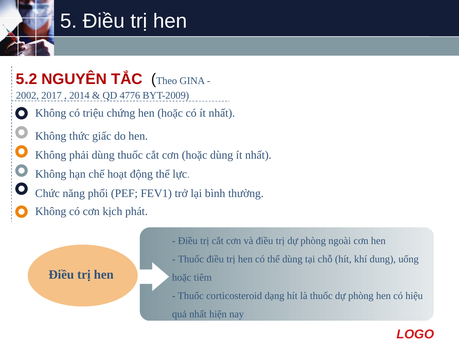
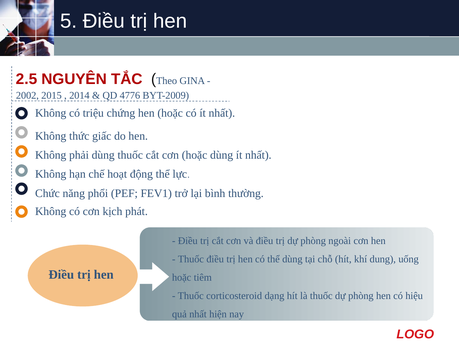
5.2: 5.2 -> 2.5 (27, 79)
2017: 2017 -> 2015 (52, 95)
